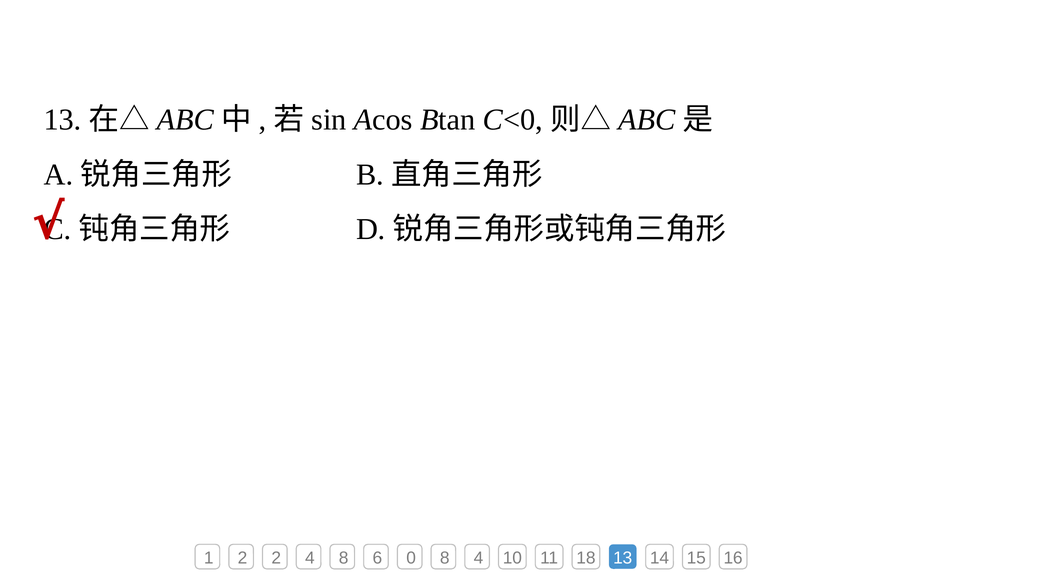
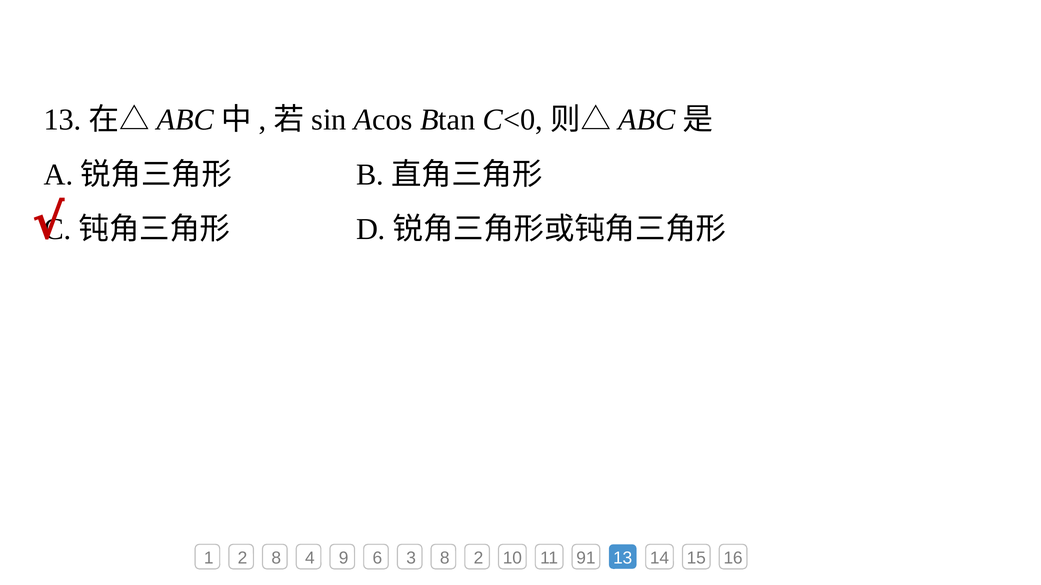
2 2: 2 -> 8 (276, 558)
4 8: 8 -> 9 (344, 558)
0: 0 -> 3 (411, 558)
8 4: 4 -> 2 (478, 558)
18: 18 -> 91 (586, 558)
